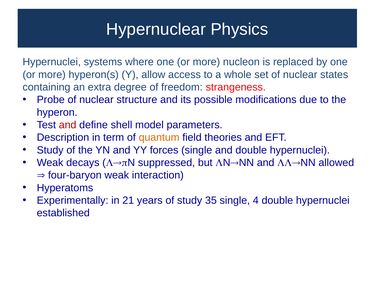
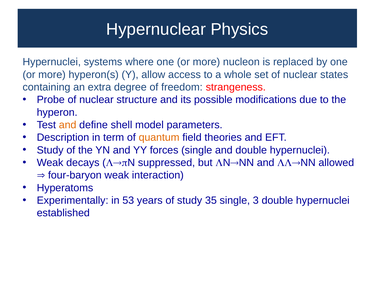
and colour: red -> orange (68, 125)
21: 21 -> 53 (128, 200)
4: 4 -> 3 (256, 200)
